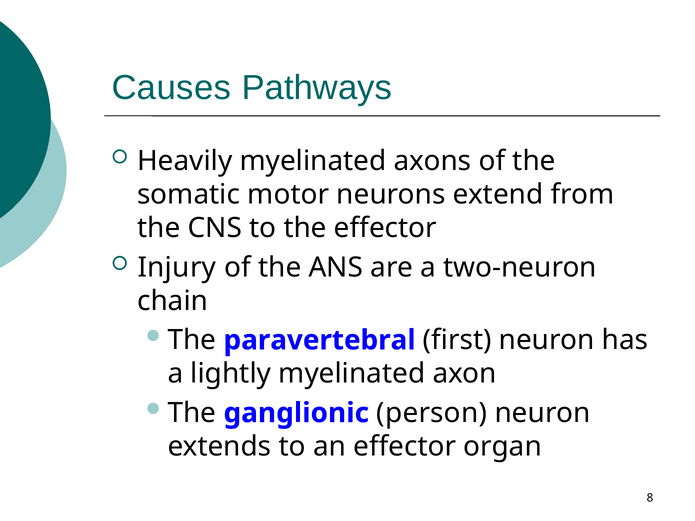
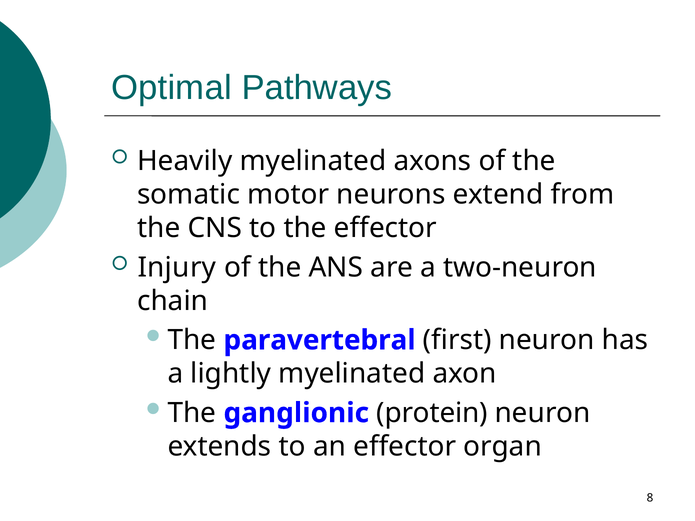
Causes: Causes -> Optimal (171, 88)
person: person -> protein (432, 413)
